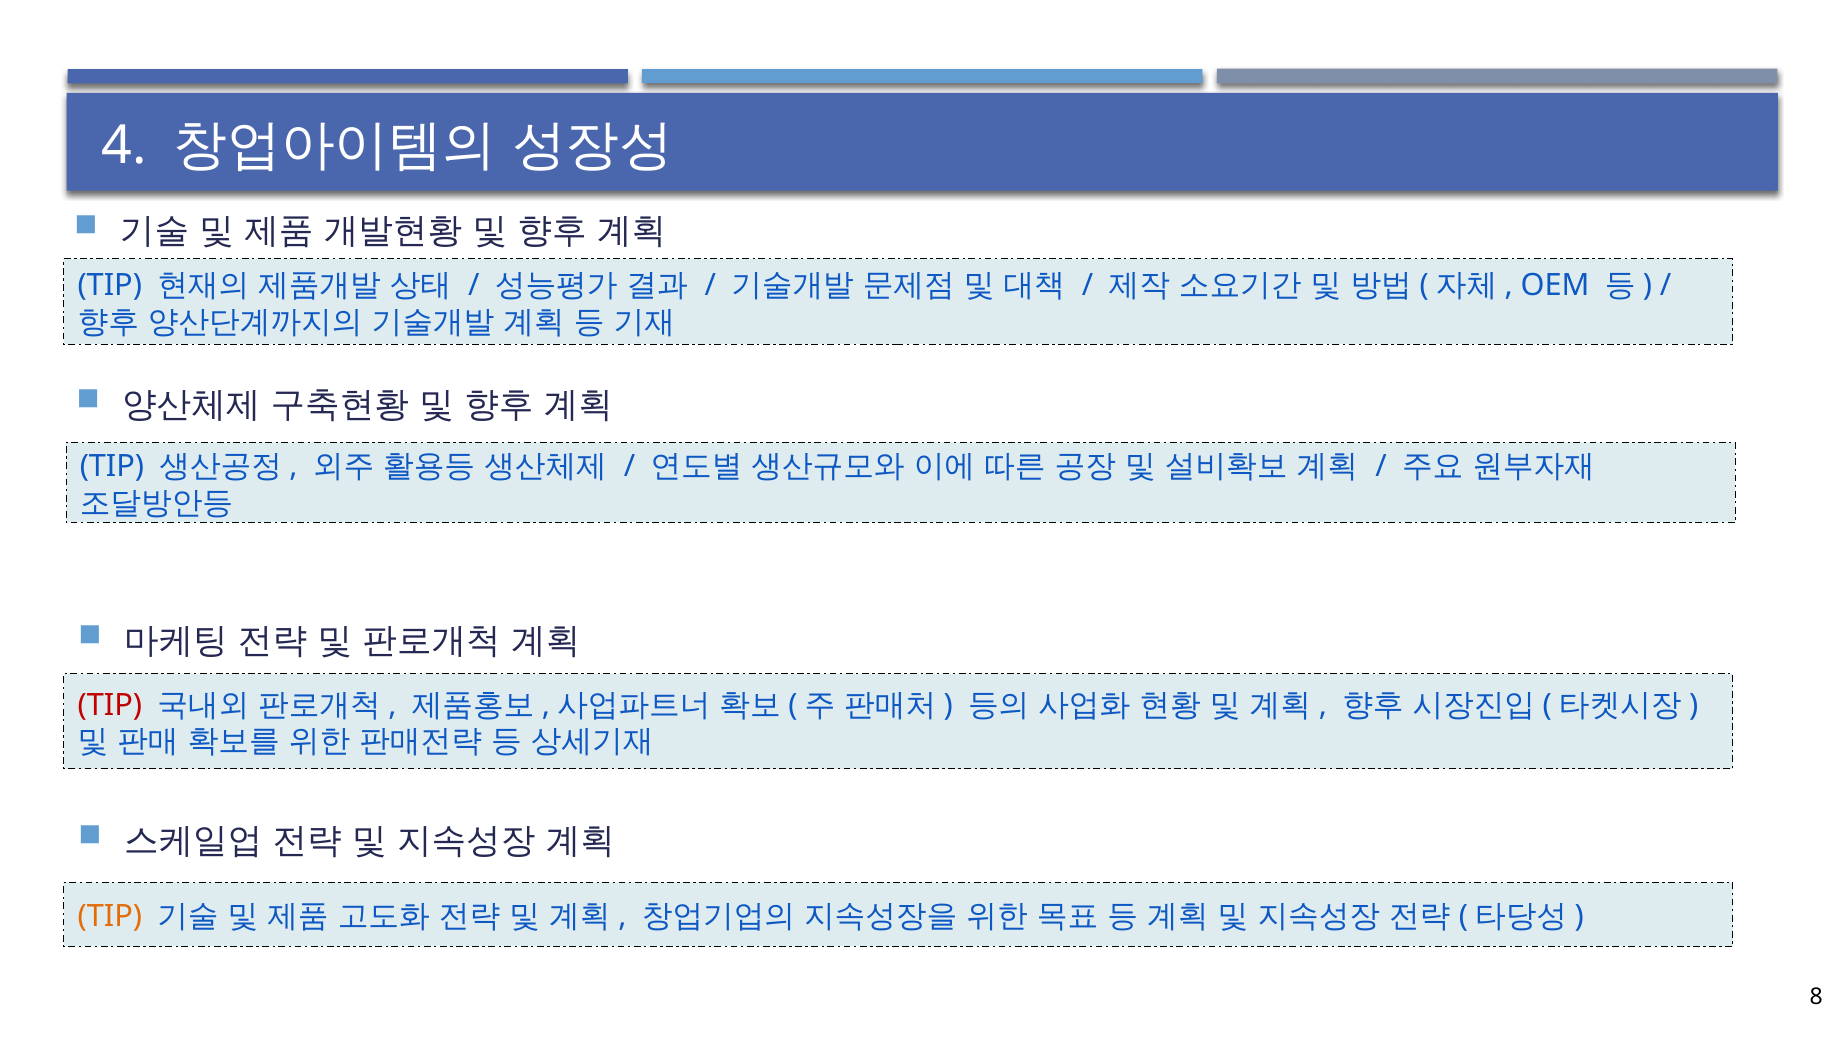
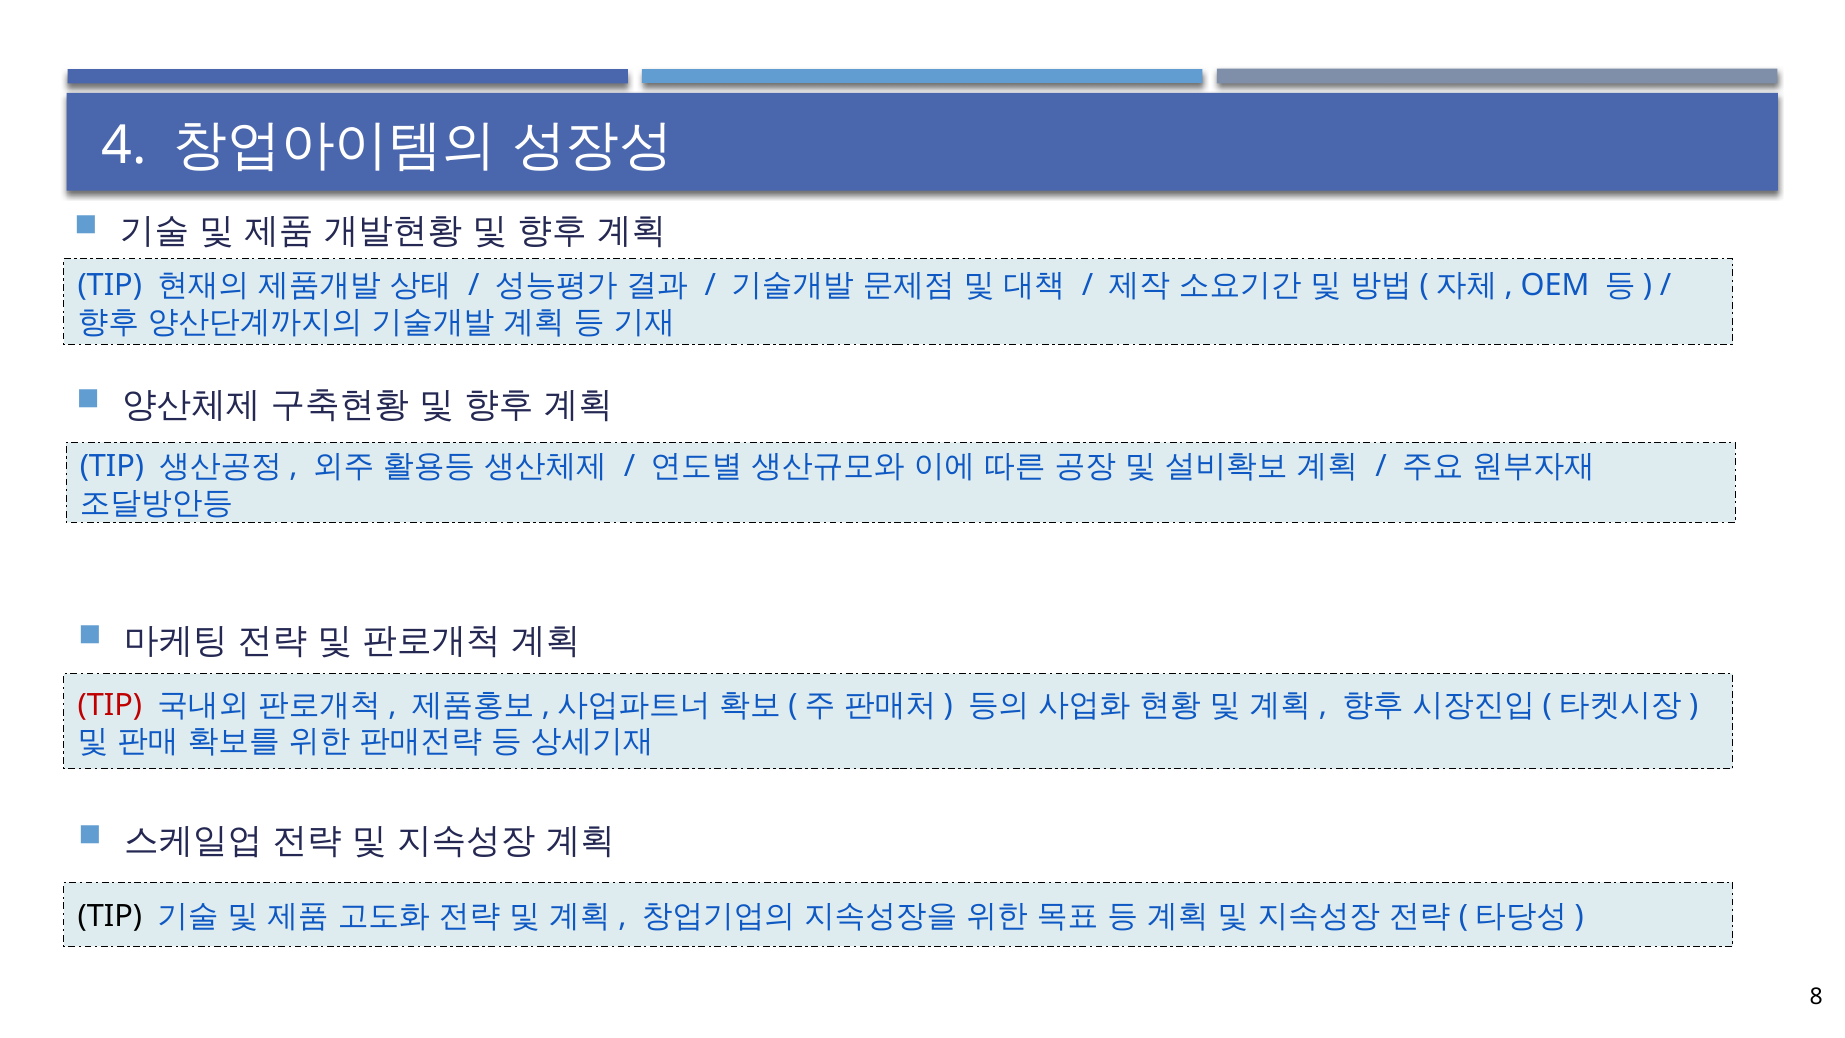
TIP colour: orange -> black (110, 916)
